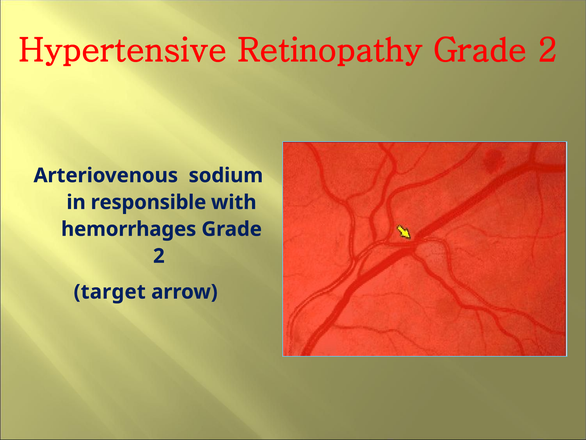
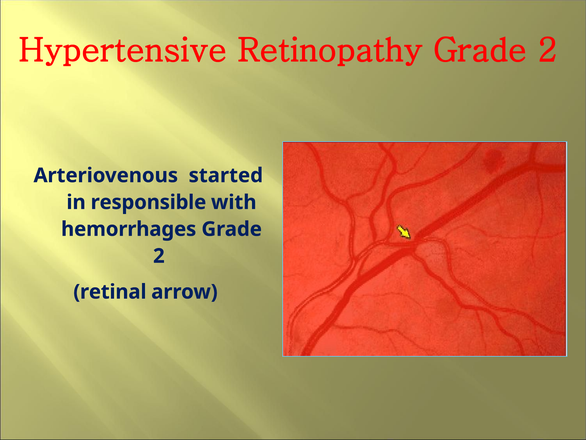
sodium: sodium -> started (226, 175)
target: target -> retinal (110, 292)
